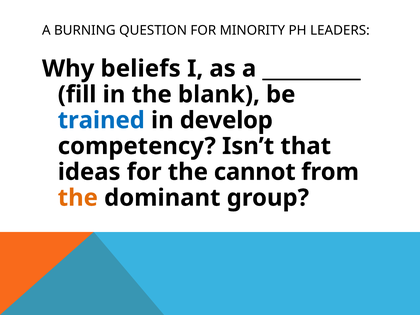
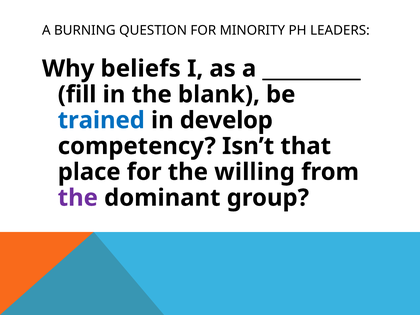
ideas: ideas -> place (89, 172)
cannot: cannot -> willing (255, 172)
the colour: orange -> purple (78, 198)
